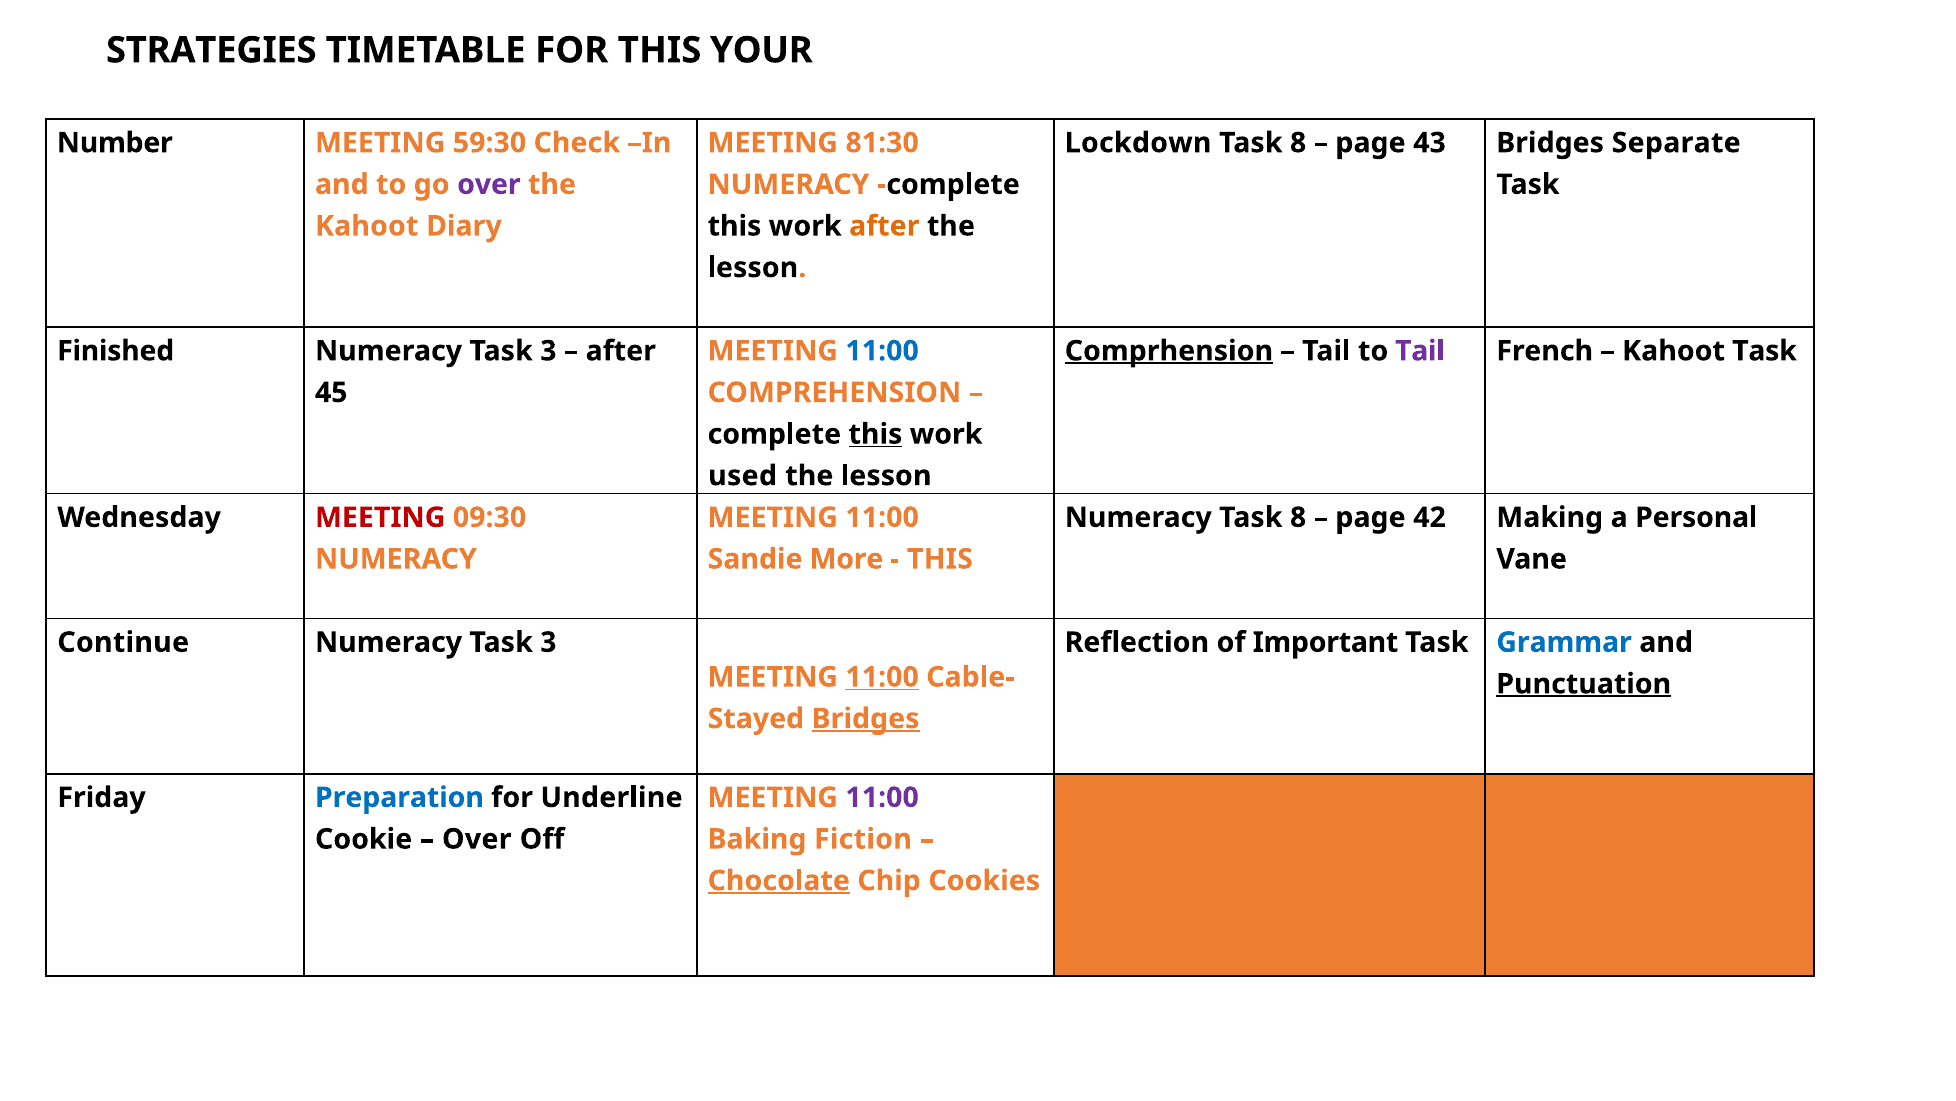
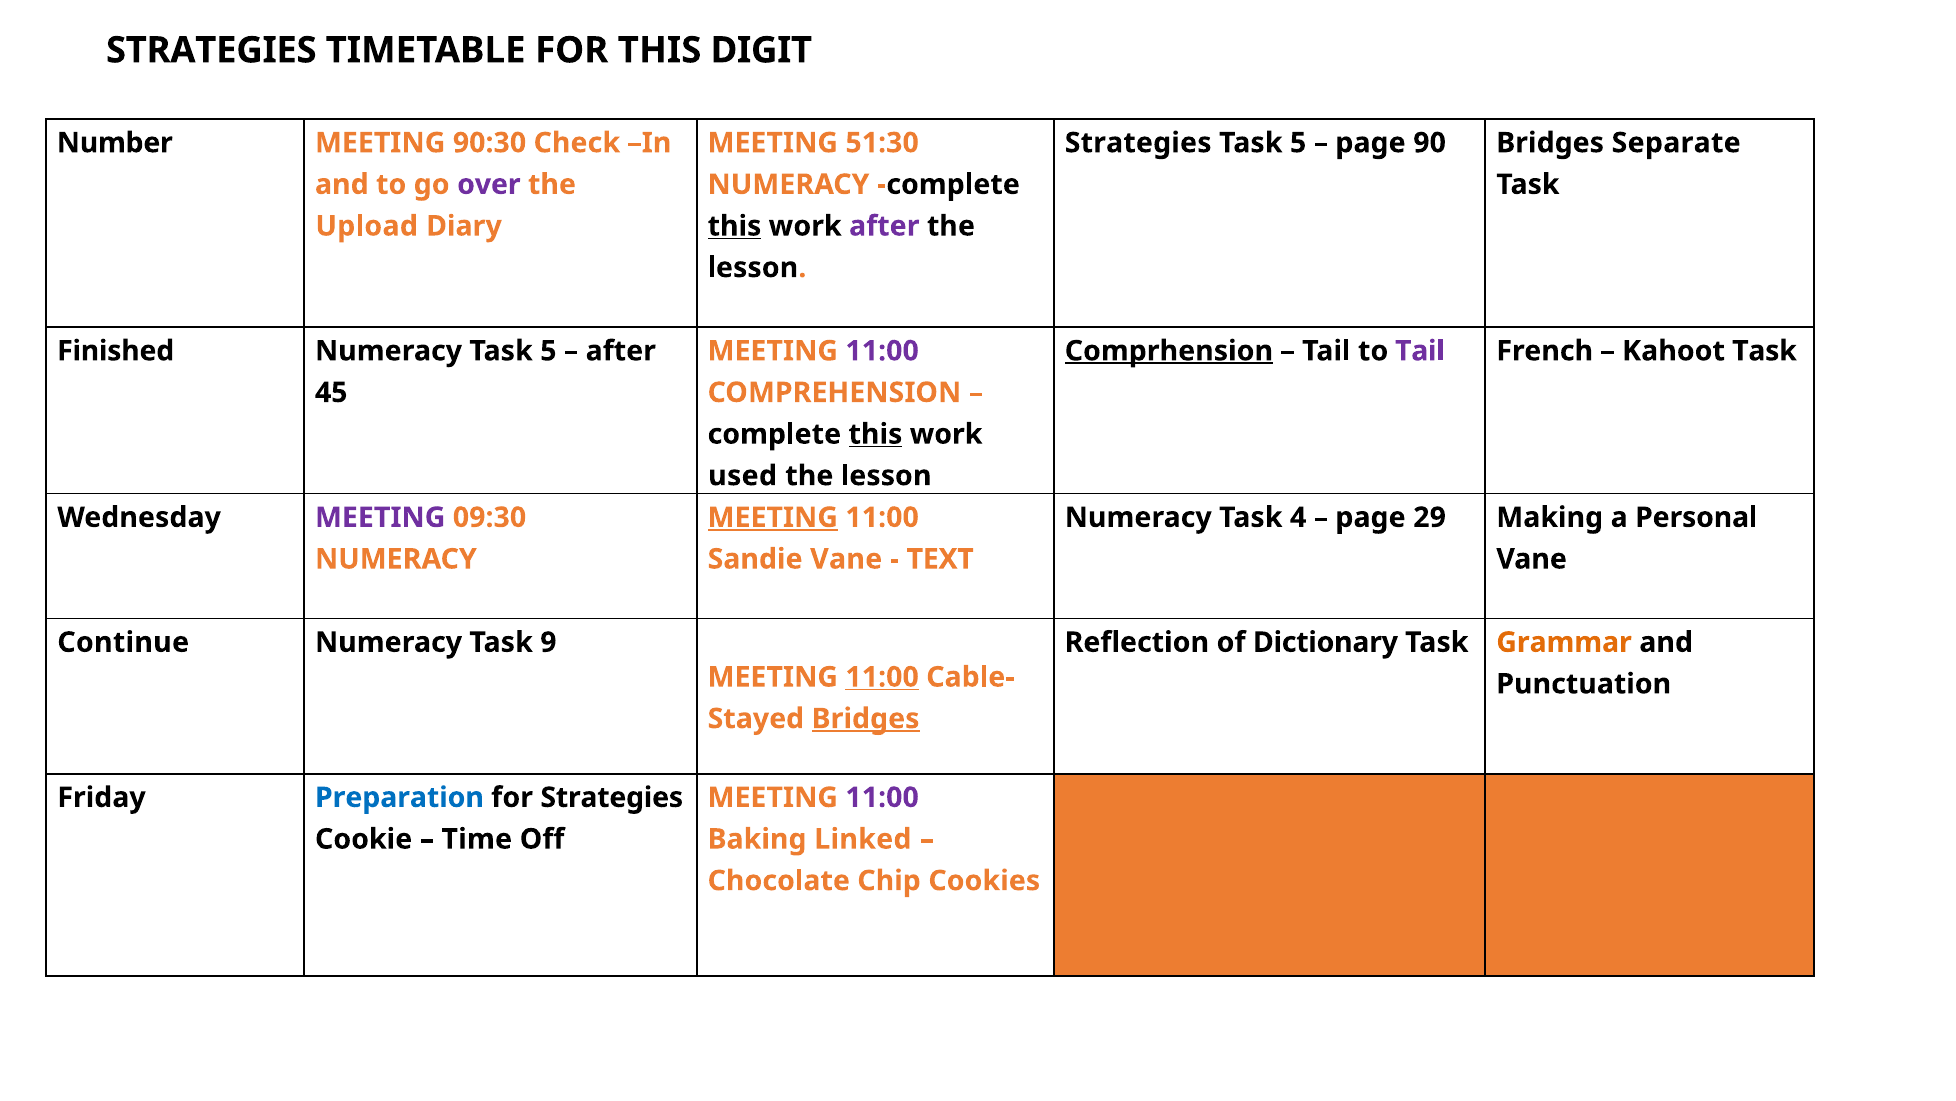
YOUR: YOUR -> DIGIT (761, 50)
59:30: 59:30 -> 90:30 (490, 143)
81:30: 81:30 -> 51:30 (882, 143)
Lockdown: Lockdown -> Strategies (1138, 143)
8: 8 -> 5 (1298, 143)
43: 43 -> 90 (1430, 143)
Kahoot: Kahoot -> Upload (367, 226)
this underline: none -> present (734, 226)
after colour: orange -> purple (884, 226)
3: 3 -> 5 (548, 351)
11:00 colour: blue -> purple (882, 351)
MEETING colour: red -> purple (380, 517)
MEETING underline: none -> present (773, 517)
Numeracy Task 8: 8 -> 4 (1298, 517)
42: 42 -> 29 (1430, 517)
Sandie More: More -> Vane (846, 559)
THIS: THIS -> TEXT (940, 559)
3: 3 -> 9 (548, 642)
Important: Important -> Dictionary (1325, 642)
Grammar colour: blue -> orange (1564, 642)
Punctuation underline: present -> none (1584, 684)
for Underline: Underline -> Strategies (612, 797)
Over: Over -> Time (477, 839)
Fiction: Fiction -> Linked (863, 839)
Chocolate underline: present -> none (779, 880)
